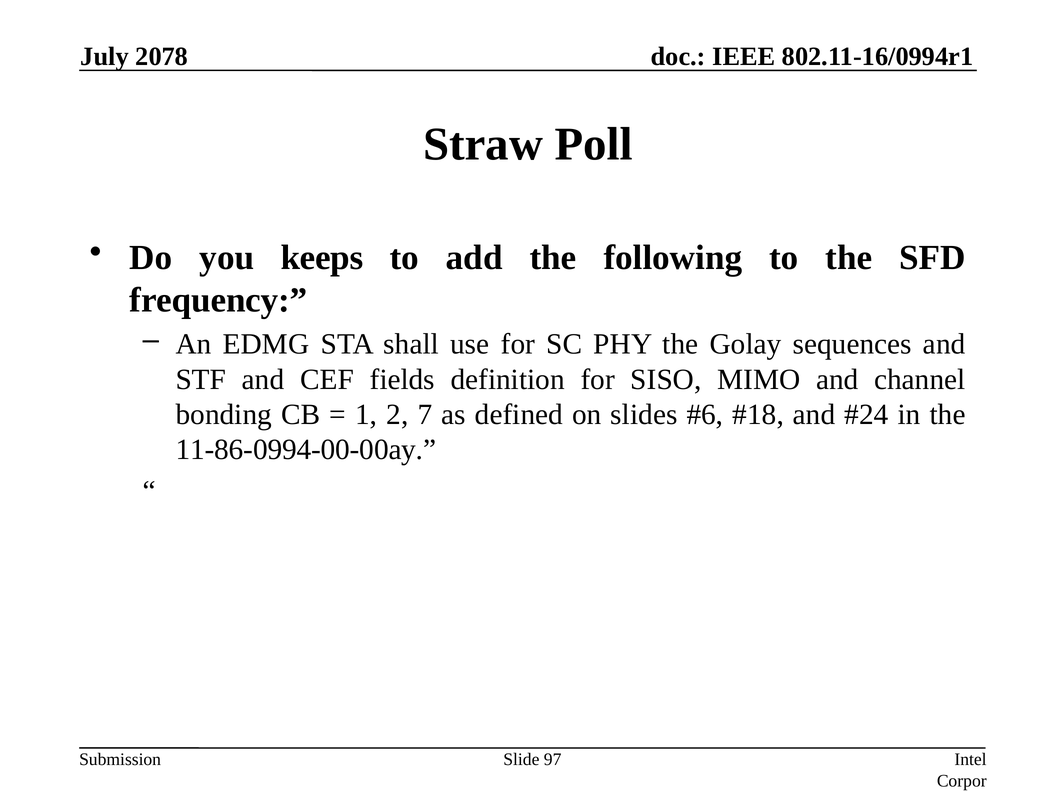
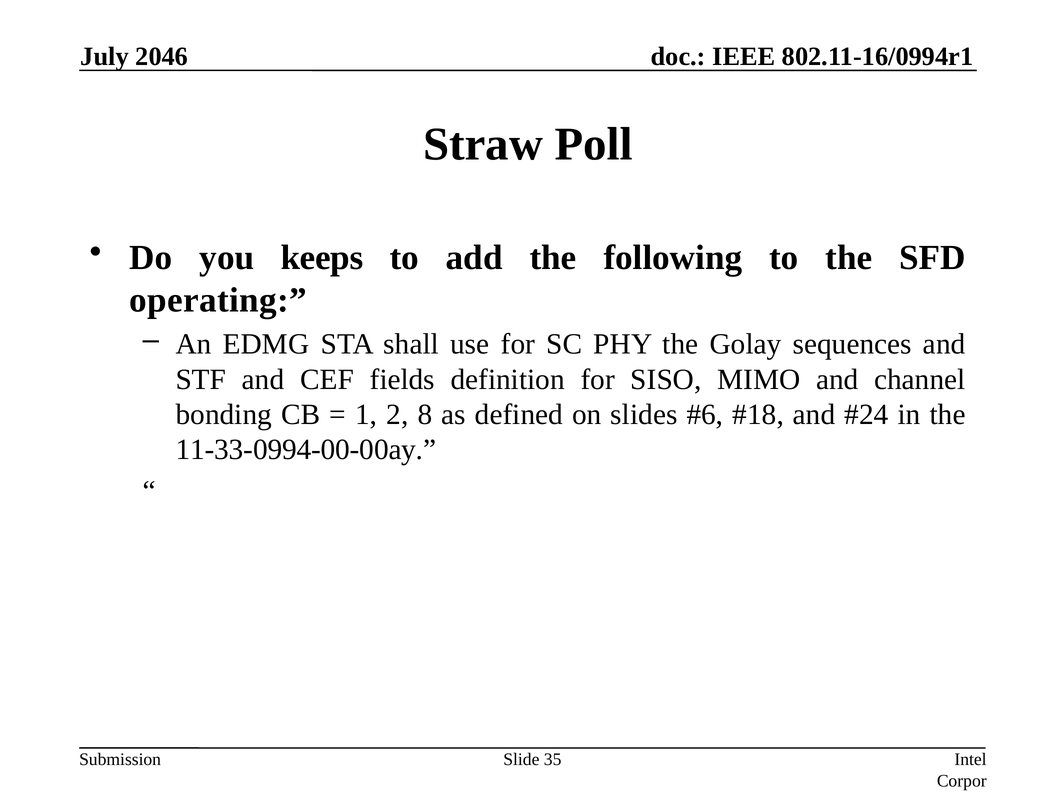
2078: 2078 -> 2046 (162, 56)
frequency: frequency -> operating (218, 300)
7: 7 -> 8 (425, 415)
11-86-0994-00-00ay: 11-86-0994-00-00ay -> 11-33-0994-00-00ay (306, 450)
97: 97 -> 35 (553, 760)
